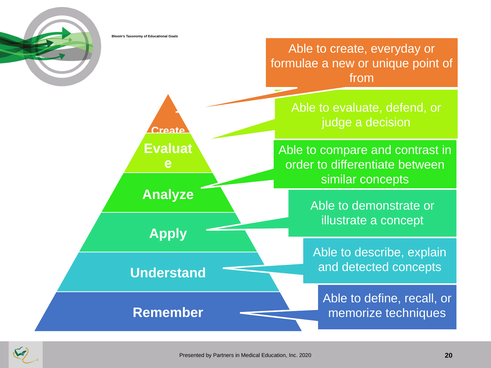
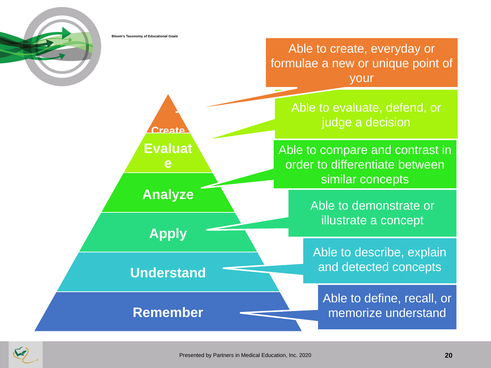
from: from -> your (362, 78)
memorize techniques: techniques -> understand (416, 313)
